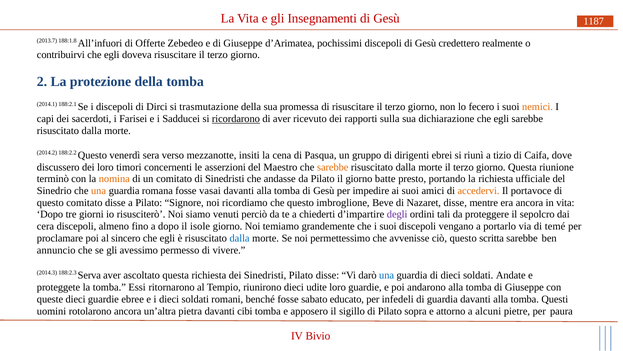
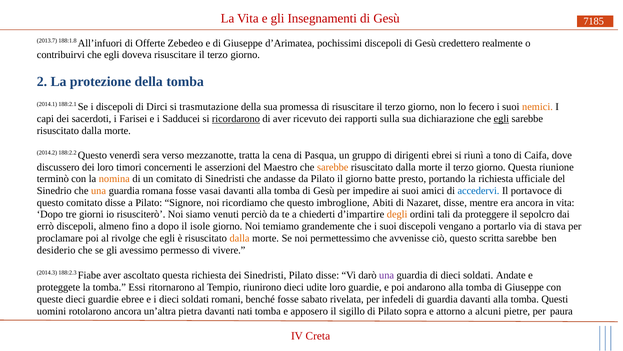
1187: 1187 -> 7185 (594, 21)
egli underline: none -> present (501, 119)
insiti: insiti -> tratta (249, 155)
tizio: tizio -> tono (502, 155)
accedervi colour: orange -> blue (479, 191)
Beve: Beve -> Abiti (383, 203)
degli colour: purple -> orange (397, 214)
cera: cera -> errò (45, 226)
temé: temé -> stava (555, 226)
sincero: sincero -> rivolge (126, 238)
dalla colour: blue -> orange (240, 238)
annuncio: annuncio -> desiderio (56, 250)
Serva: Serva -> Fiabe (89, 275)
una colour: blue -> purple (387, 275)
educato: educato -> rivelata (347, 299)
cibi: cibi -> nati (245, 311)
Bivio: Bivio -> Creta (318, 336)
